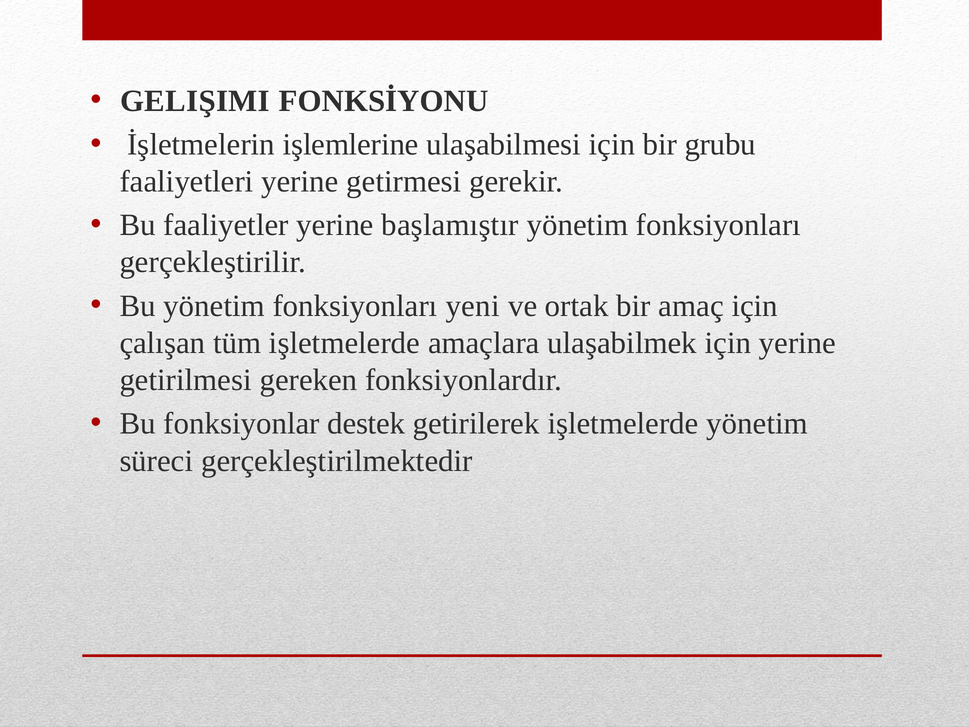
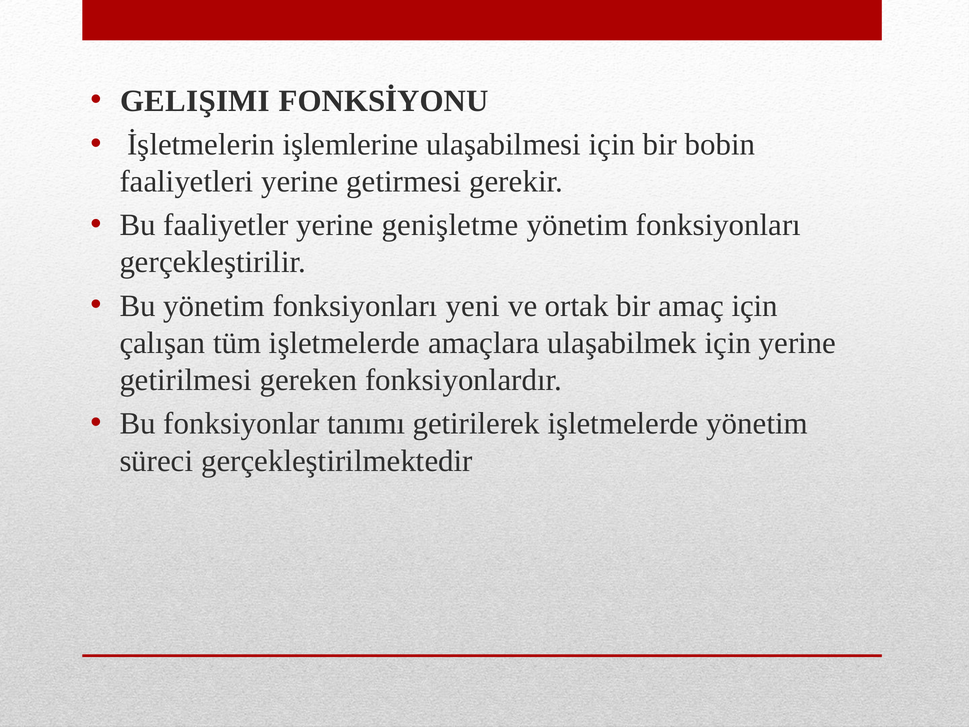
grubu: grubu -> bobin (720, 144)
başlamıştır: başlamıştır -> genişletme (450, 225)
destek: destek -> tanımı (366, 424)
